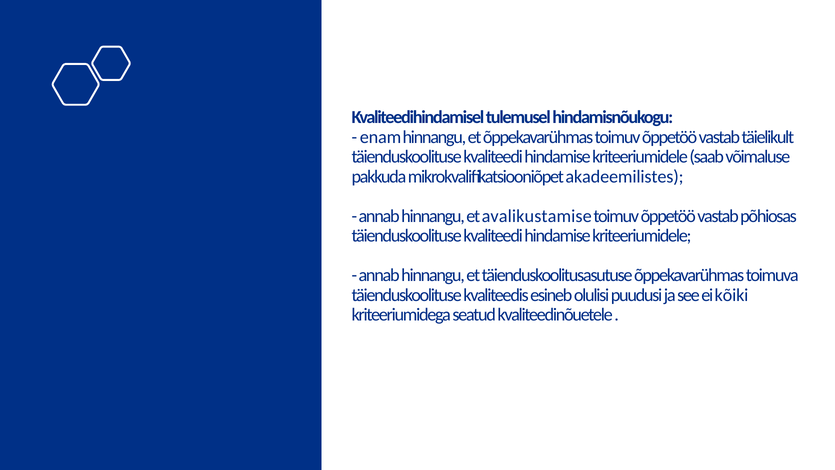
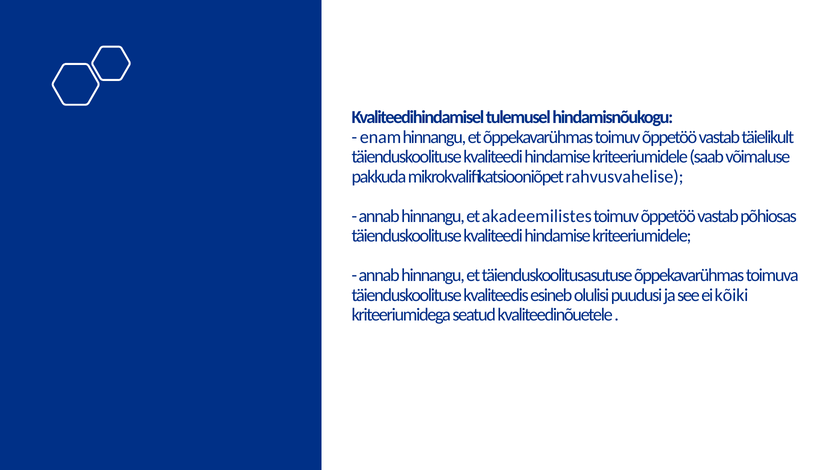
akadeemilistes: akadeemilistes -> rahvusvahelise (624, 176)
avalikustamise: avalikustamise -> akadeemilistes (537, 216)
